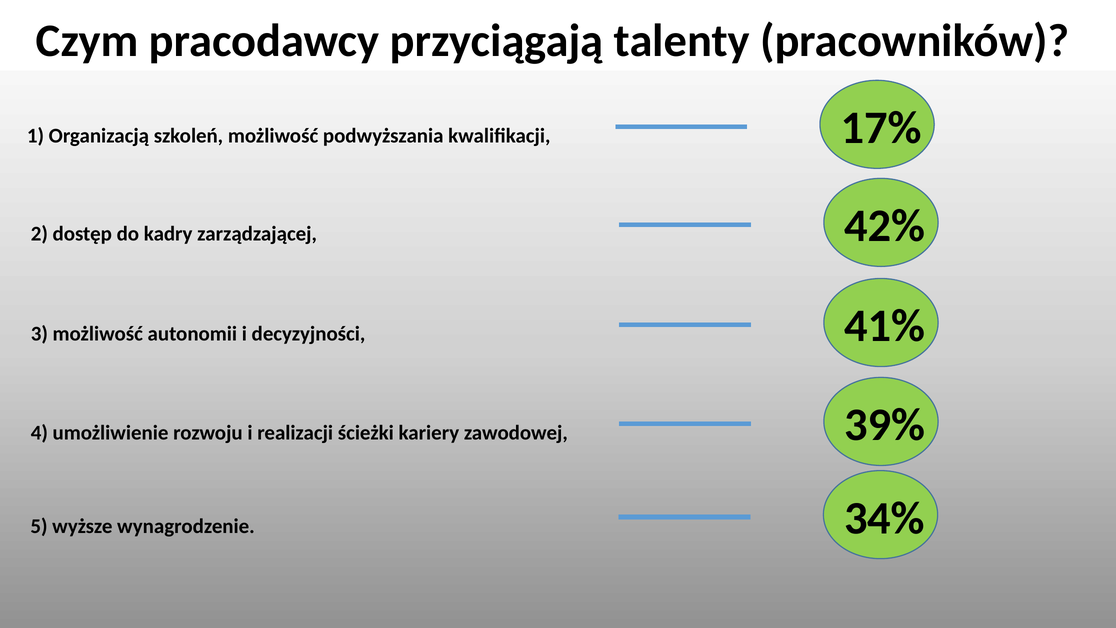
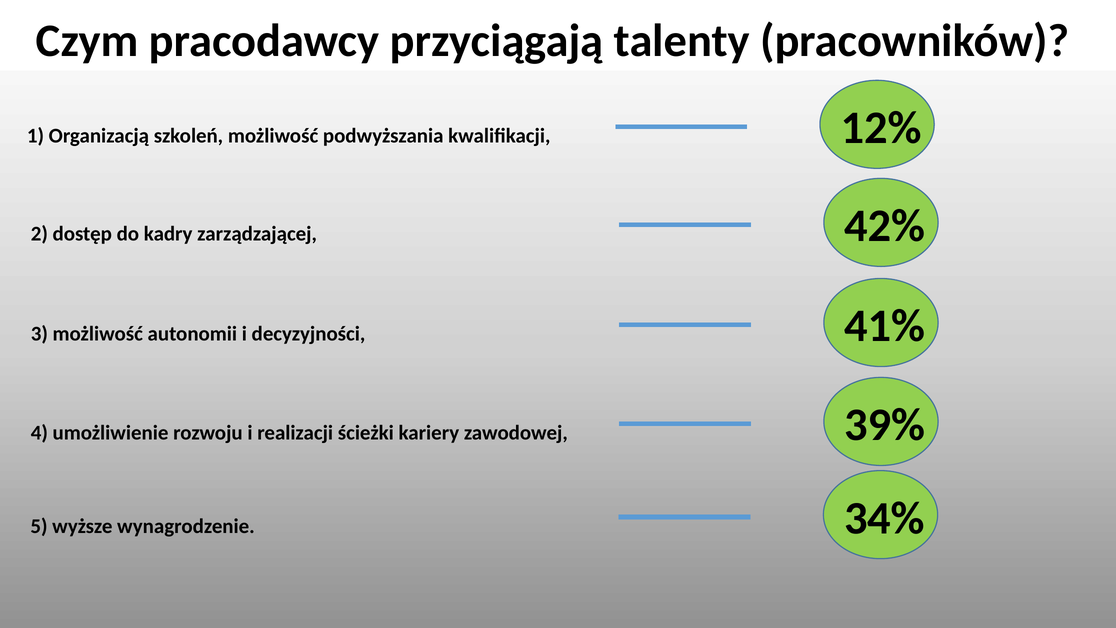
17%: 17% -> 12% (881, 128)
